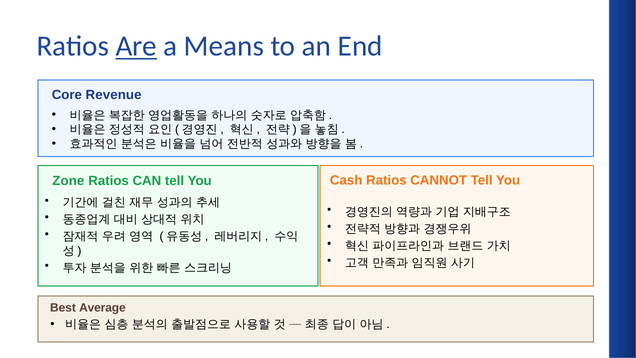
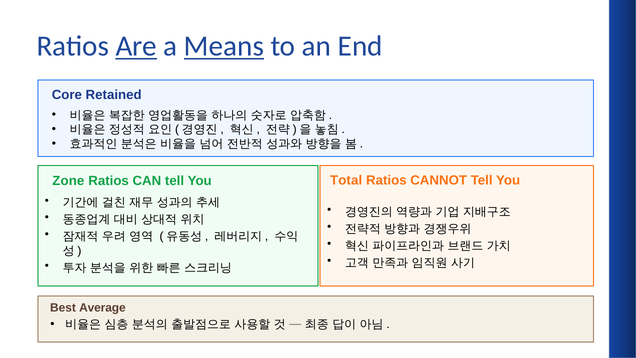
Means underline: none -> present (224, 46)
Revenue: Revenue -> Retained (114, 95)
Cash: Cash -> Total (346, 180)
